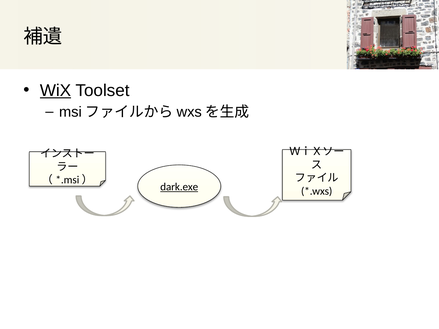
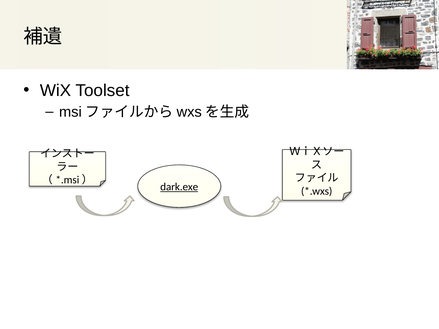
WiX underline: present -> none (55, 90)
